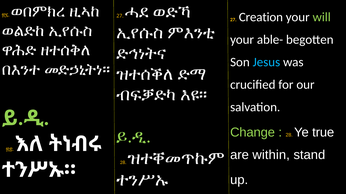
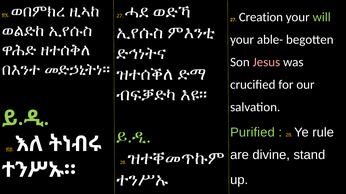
Jesus colour: light blue -> pink (266, 62)
Change: Change -> Purified (252, 133)
true: true -> rule (323, 133)
within: within -> divine (271, 155)
